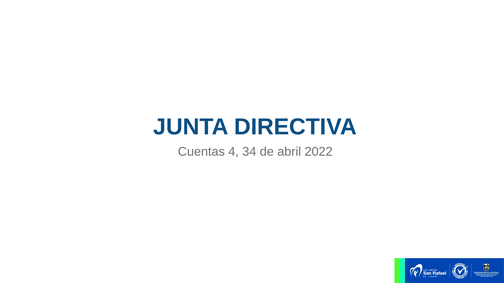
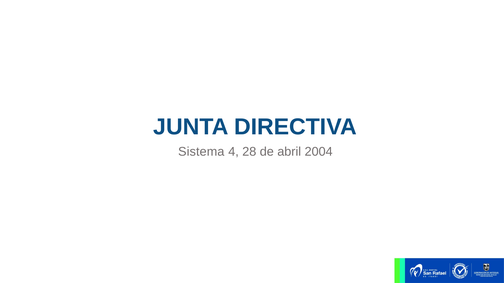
Cuentas: Cuentas -> Sistema (201, 152)
34: 34 -> 28 (249, 152)
2022: 2022 -> 2004 (319, 152)
